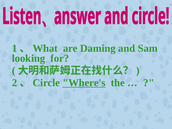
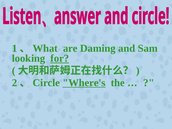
for underline: none -> present (60, 58)
